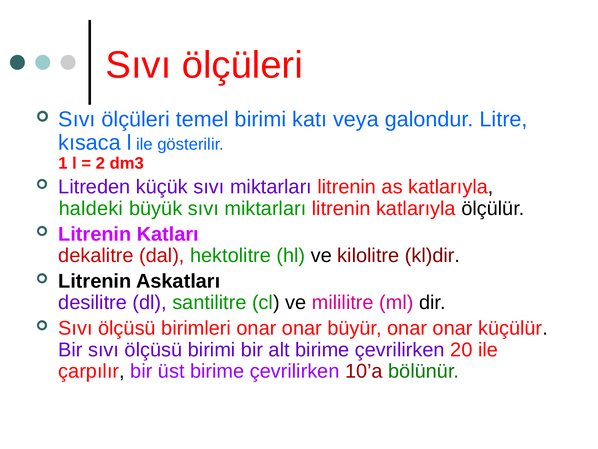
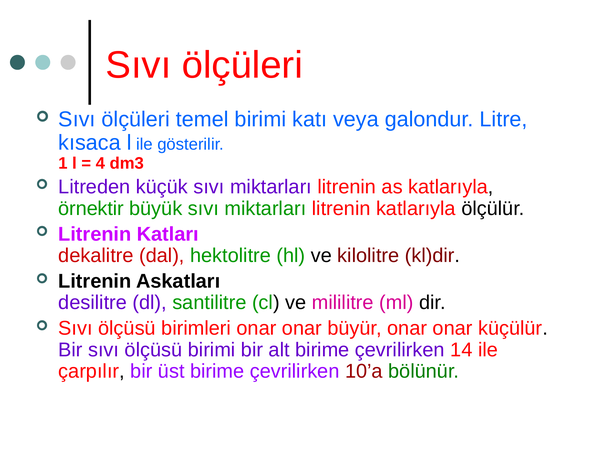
2: 2 -> 4 (100, 163)
haldeki: haldeki -> örnektir (91, 208)
20: 20 -> 14 (461, 349)
